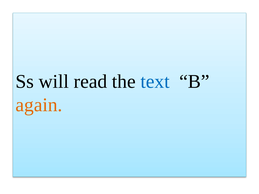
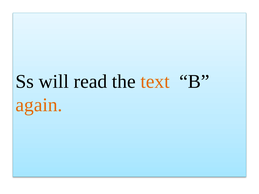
text colour: blue -> orange (155, 82)
